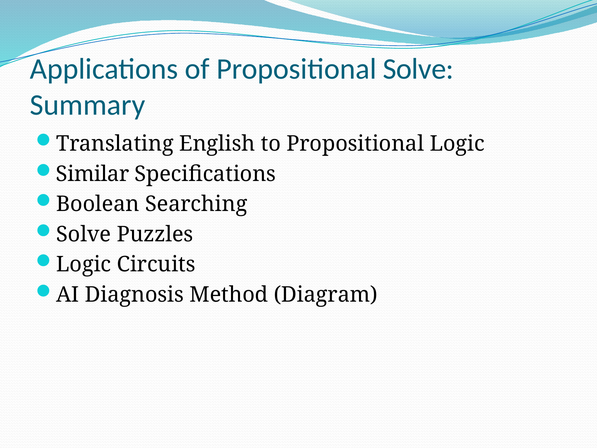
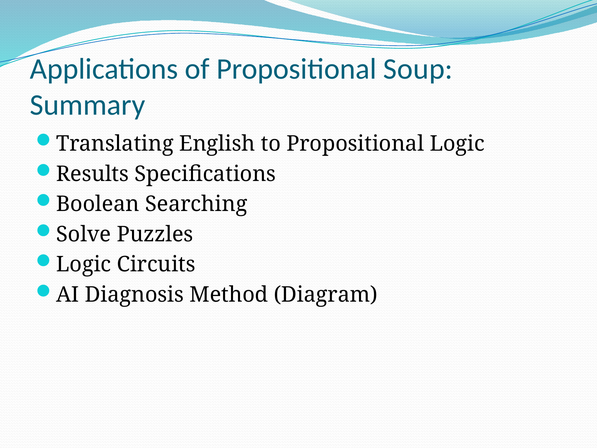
Propositional Solve: Solve -> Soup (418, 69)
Similar: Similar -> Results (93, 174)
